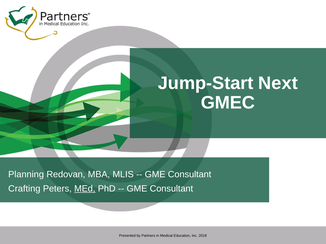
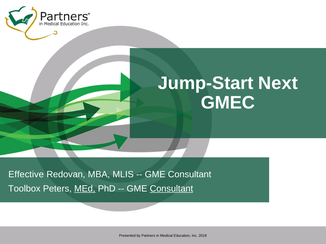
Planning: Planning -> Effective (26, 175)
Crafting: Crafting -> Toolbox (24, 189)
Consultant underline: none -> present (171, 189)
